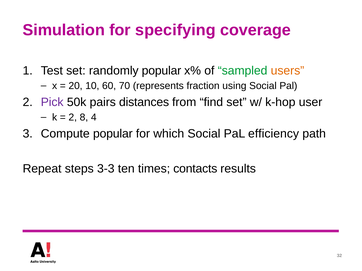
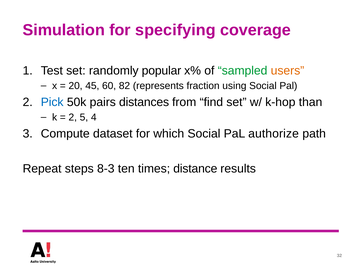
10: 10 -> 45 (92, 86)
70: 70 -> 82 (124, 86)
Pick colour: purple -> blue (52, 102)
user: user -> than (311, 102)
8: 8 -> 5 (84, 118)
Compute popular: popular -> dataset (113, 134)
efficiency: efficiency -> authorize (274, 134)
3-3: 3-3 -> 8-3 (106, 169)
contacts: contacts -> distance (195, 169)
